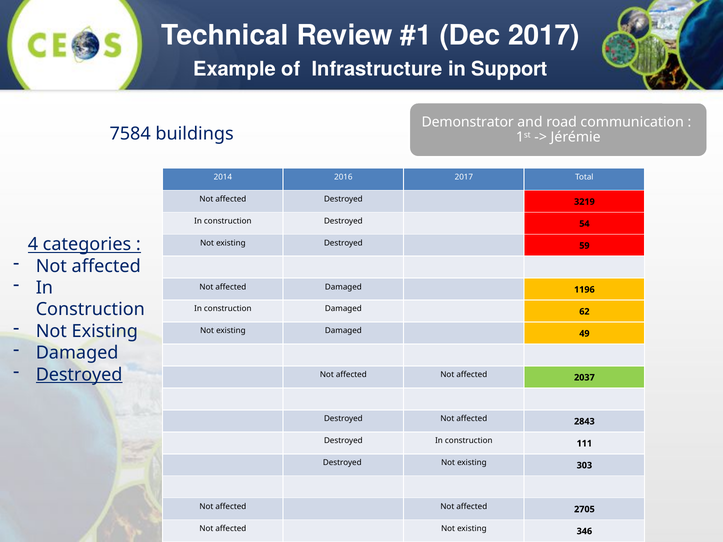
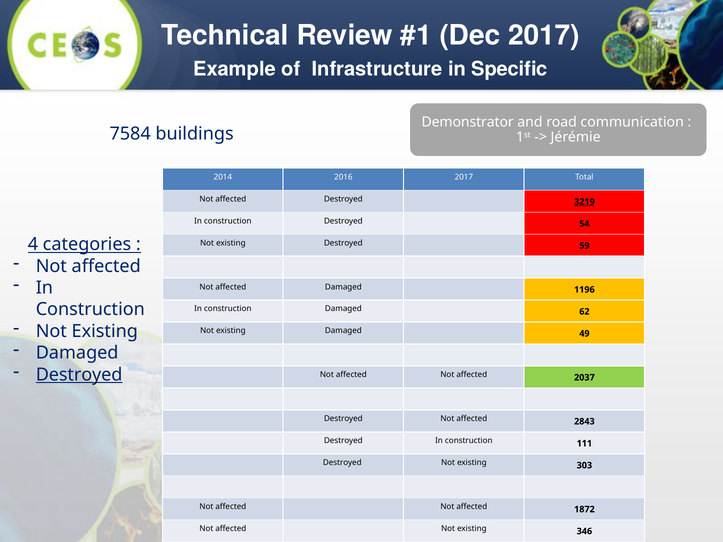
Support: Support -> Specific (510, 69)
3219 underline: none -> present (584, 202)
2705: 2705 -> 1872 (584, 510)
